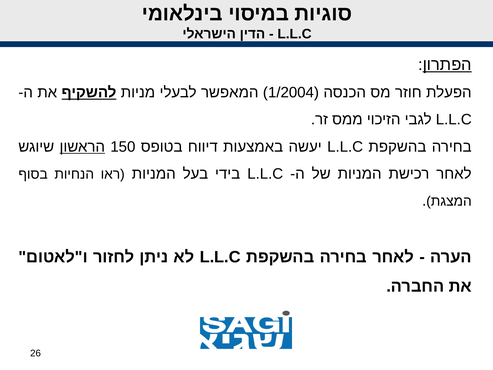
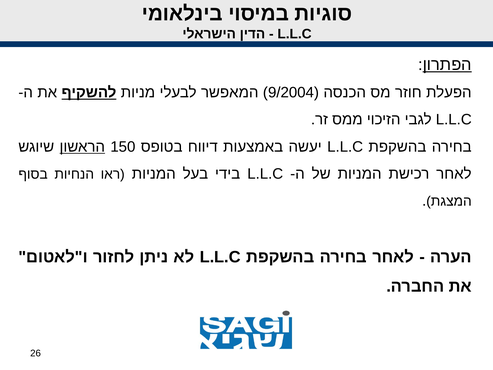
1/2004: 1/2004 -> 9/2004 (291, 92)
